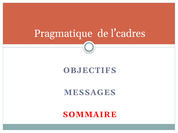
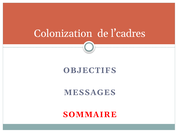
Pragmatique: Pragmatique -> Colonization (63, 34)
